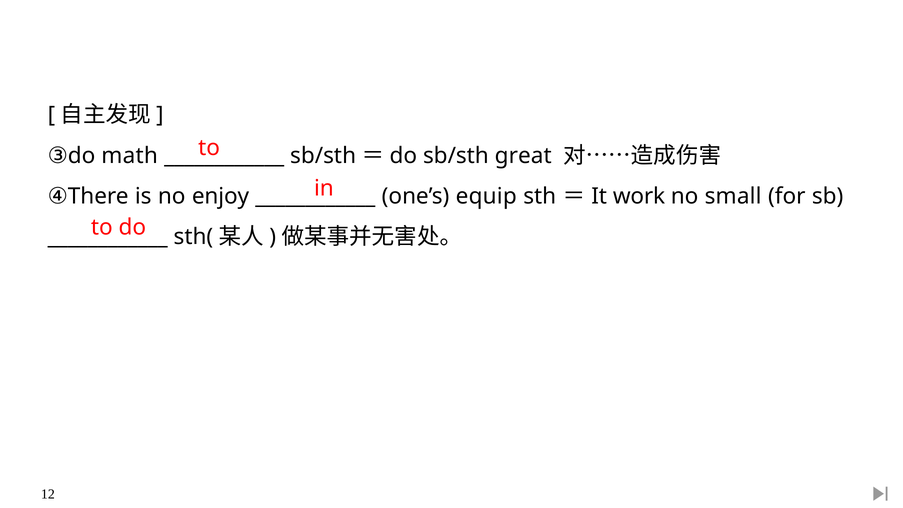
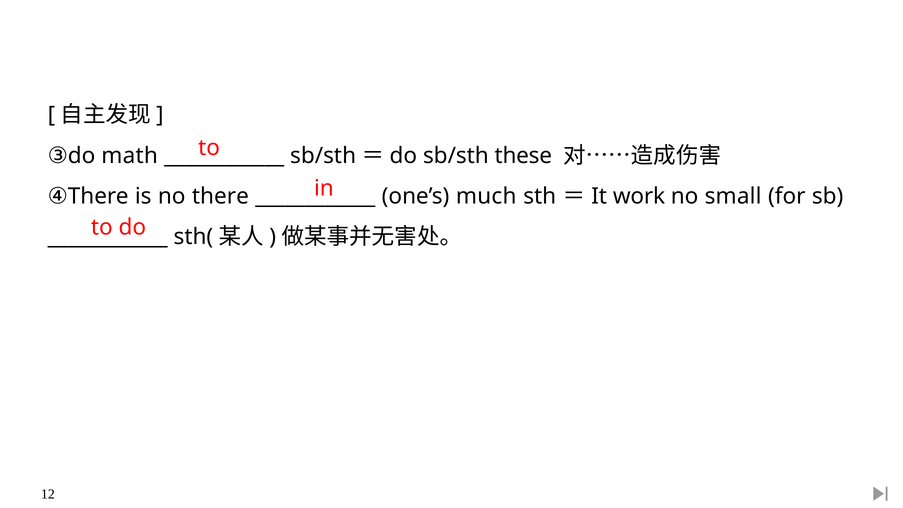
great: great -> these (523, 156)
no enjoy: enjoy -> there (220, 196)
equip: equip -> much (486, 196)
